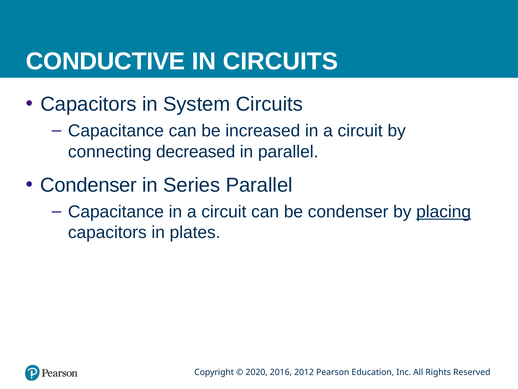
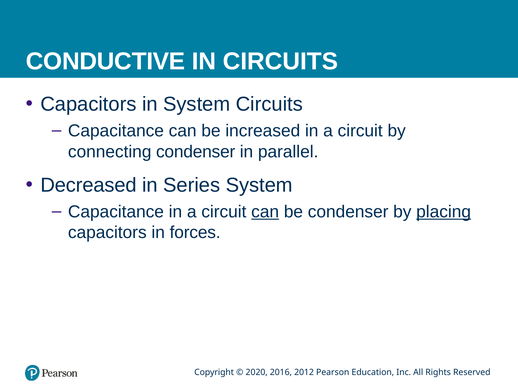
connecting decreased: decreased -> condenser (196, 151)
Condenser: Condenser -> Decreased (89, 185)
Series Parallel: Parallel -> System (259, 185)
can underline: none -> present (265, 211)
plates: plates -> forces (195, 232)
